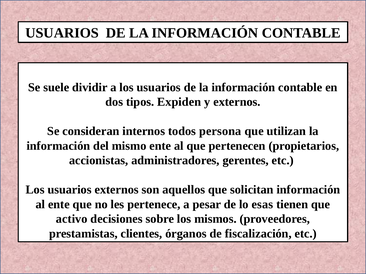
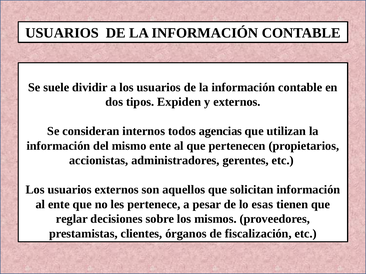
persona: persona -> agencias (220, 131)
activo: activo -> reglar (72, 219)
